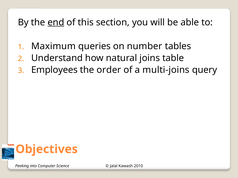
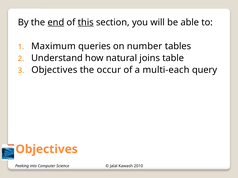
this underline: none -> present (86, 22)
Employees: Employees -> Objectives (54, 70)
order: order -> occur (109, 70)
multi-joins: multi-joins -> multi-each (166, 70)
